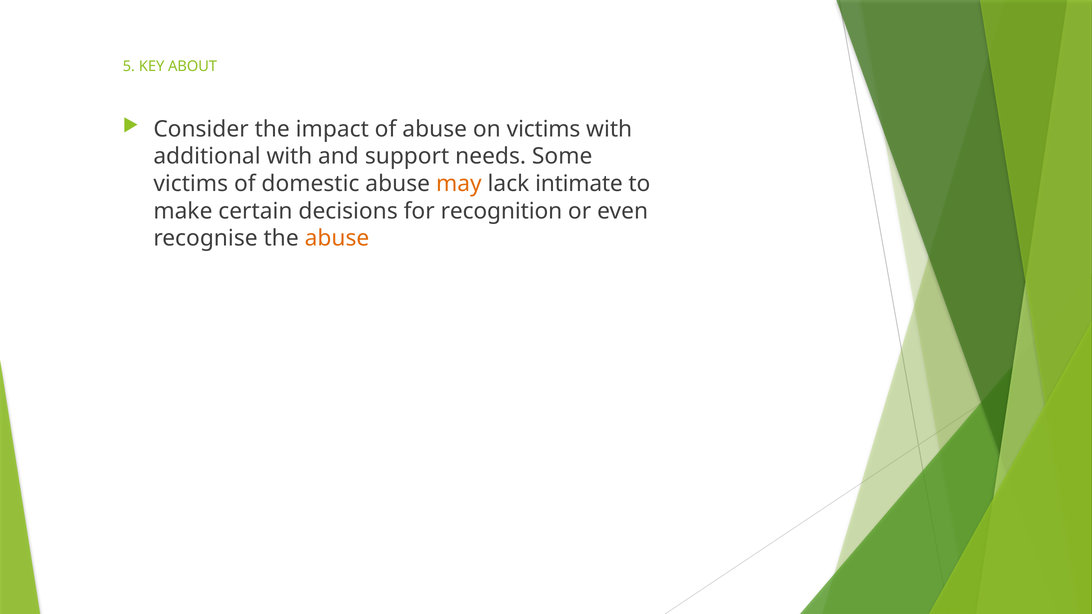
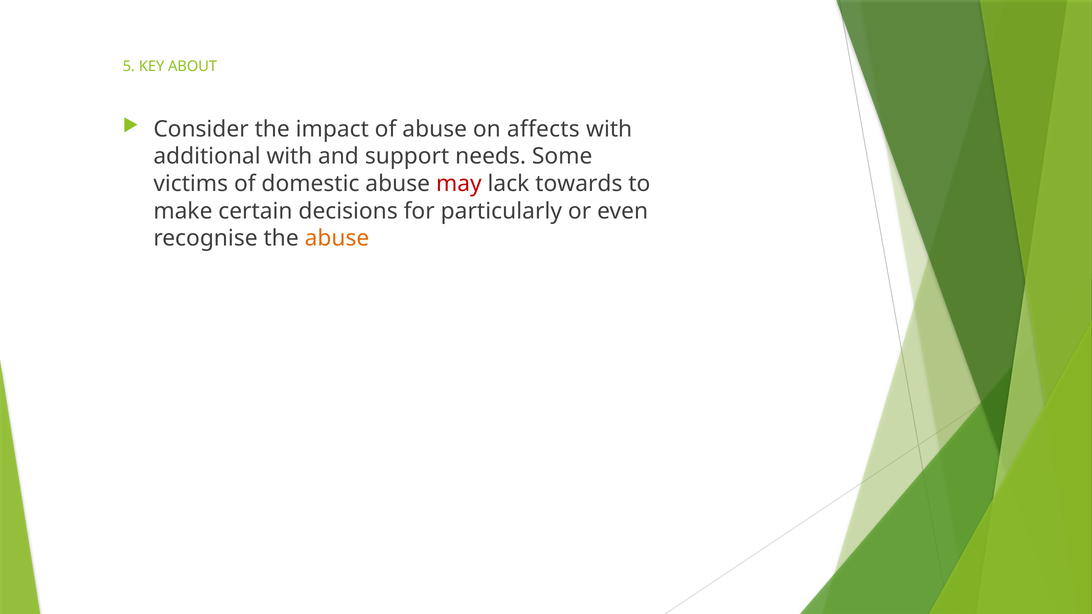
on victims: victims -> affects (543, 129)
may colour: orange -> red (459, 184)
intimate: intimate -> towards (579, 184)
recognition: recognition -> particularly (501, 211)
